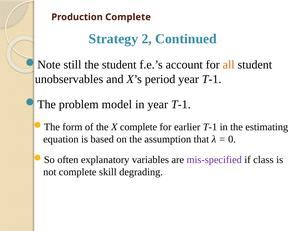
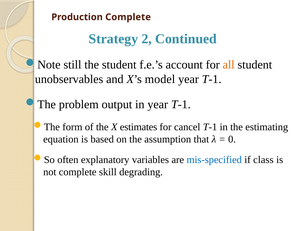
period: period -> model (160, 79)
model: model -> output (117, 104)
X complete: complete -> estimates (139, 127)
earlier: earlier -> cancel (187, 127)
mis-specified colour: purple -> blue (214, 160)
